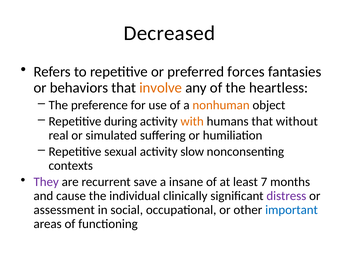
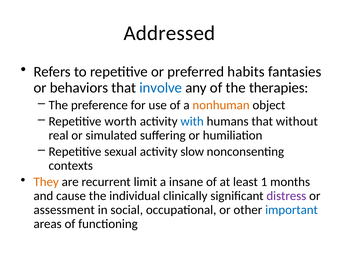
Decreased: Decreased -> Addressed (169, 33)
forces: forces -> habits (246, 72)
involve colour: orange -> blue (161, 88)
heartless: heartless -> therapies (279, 88)
during: during -> worth (121, 121)
with colour: orange -> blue (192, 121)
They colour: purple -> orange (46, 182)
save: save -> limit (145, 182)
7: 7 -> 1 (264, 182)
